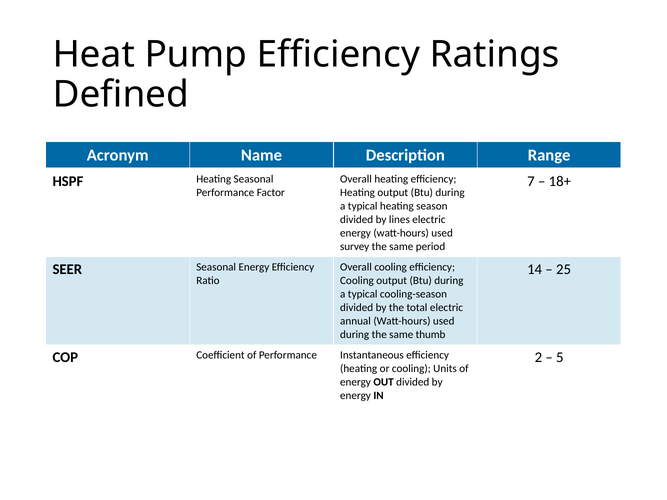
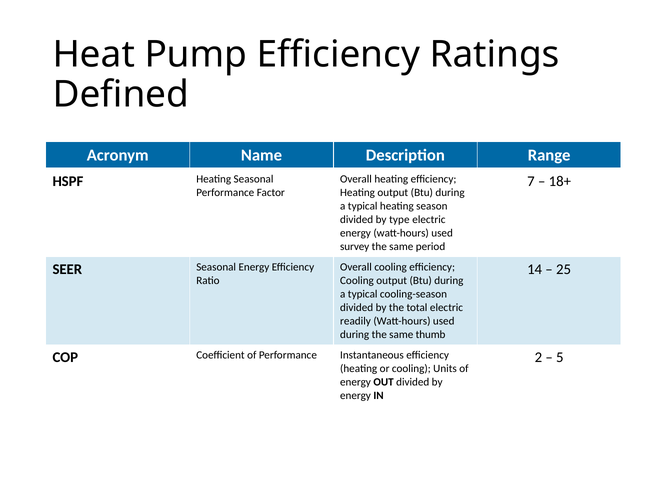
lines: lines -> type (399, 220)
annual: annual -> readily (355, 321)
